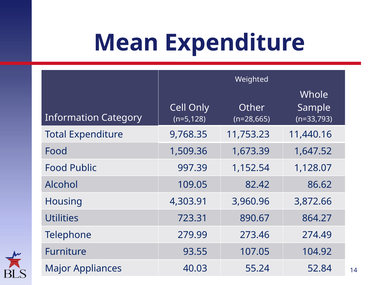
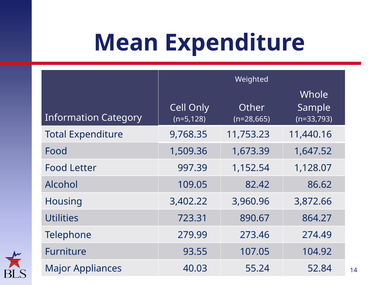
Public: Public -> Letter (83, 168)
4,303.91: 4,303.91 -> 3,402.22 (188, 201)
